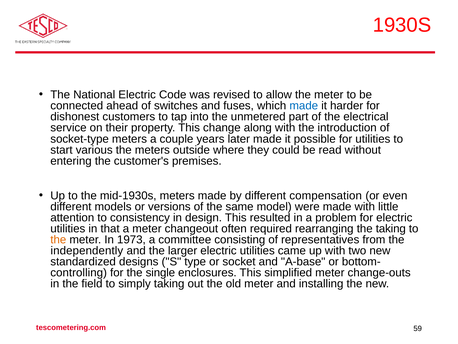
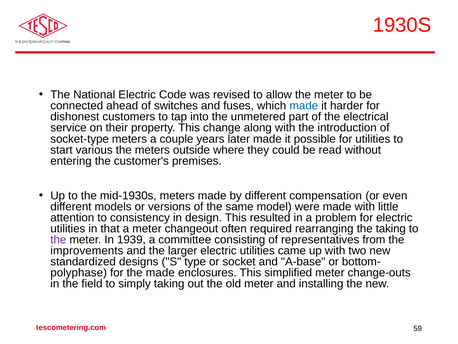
the colour: orange -> purple (58, 239)
1973: 1973 -> 1939 (131, 239)
independently: independently -> improvements (87, 250)
controlling: controlling -> polyphase (79, 272)
the single: single -> made (160, 272)
